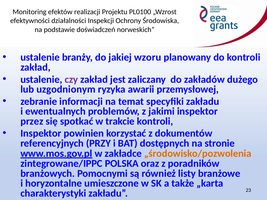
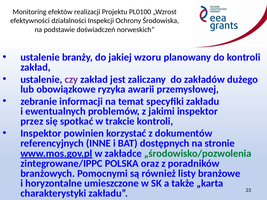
uzgodnionym: uzgodnionym -> obowiązkowe (66, 89)
PRZY: PRZY -> INNE (98, 143)
„środowisko/pozwolenia colour: orange -> green (198, 154)
